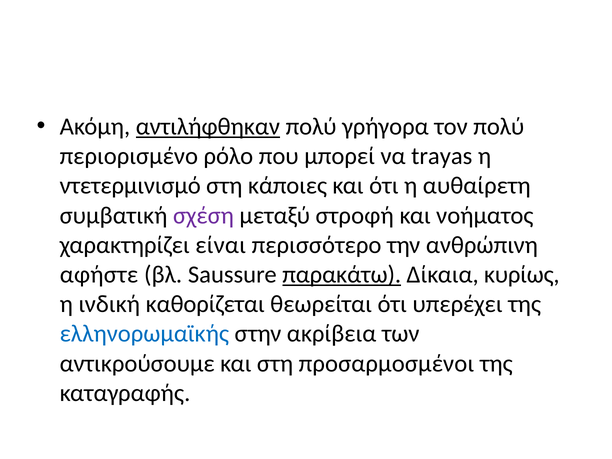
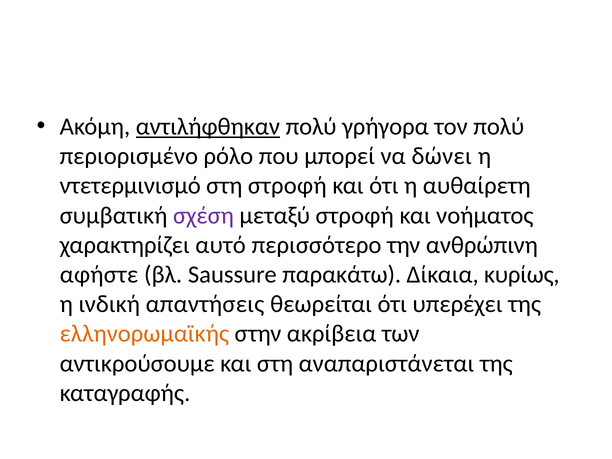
trayas: trayas -> δώνει (442, 156)
στη κάποιες: κάποιες -> στροφή (287, 186)
είναι: είναι -> αυτό (221, 245)
παρακάτω underline: present -> none (342, 275)
καθορίζεται: καθορίζεται -> απαντήσεις (205, 304)
ελληνορωμαϊκής colour: blue -> orange (144, 334)
προσαρμοσμένοι: προσαρμοσμένοι -> αναπαριστάνεται (386, 363)
